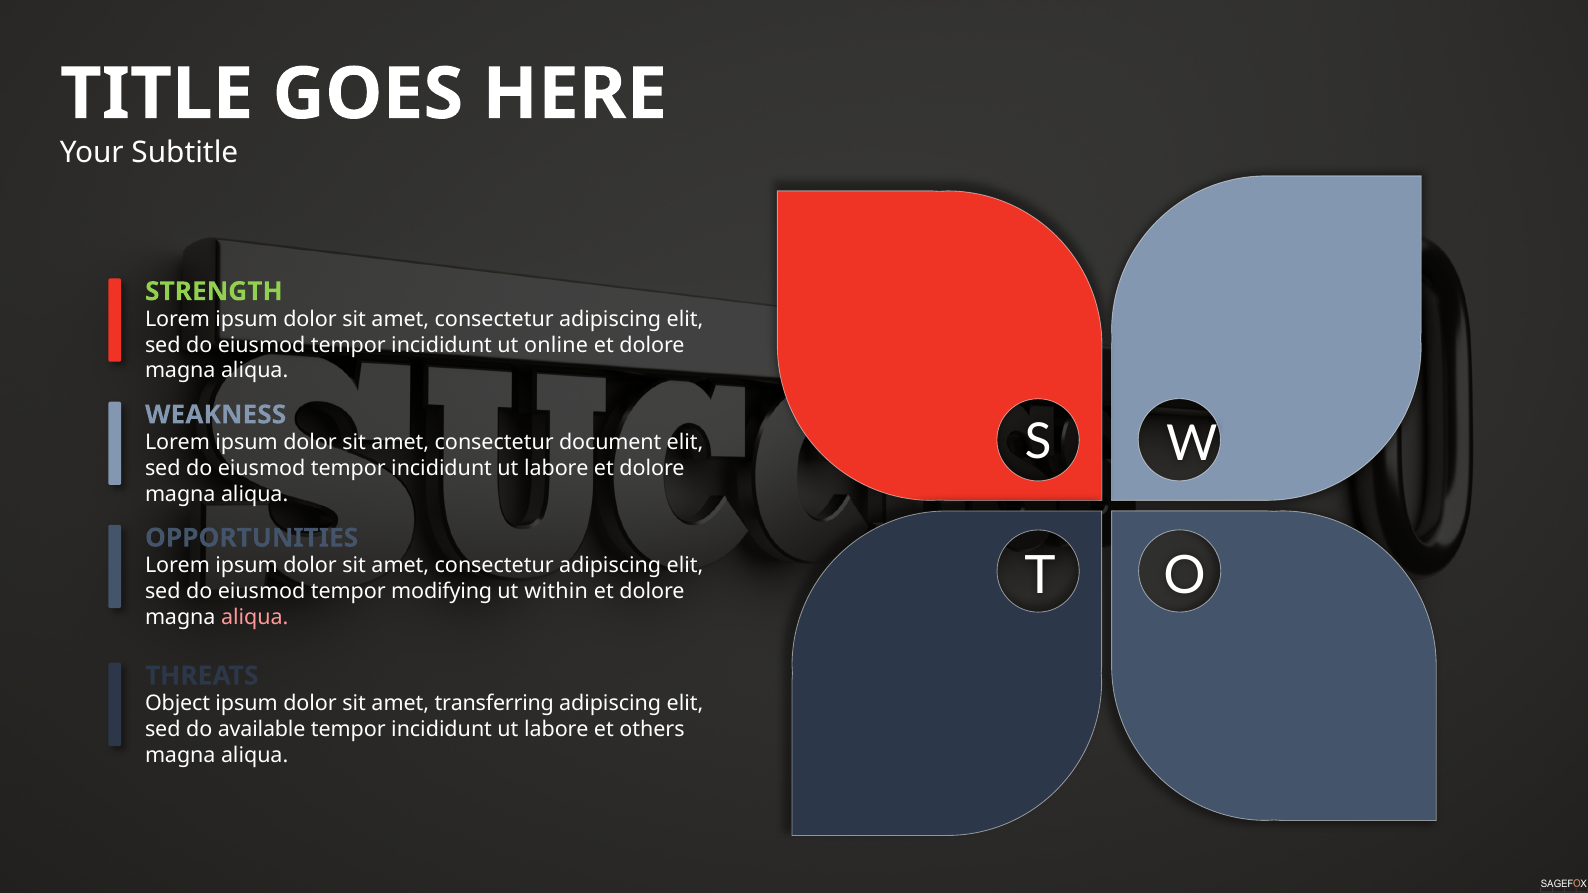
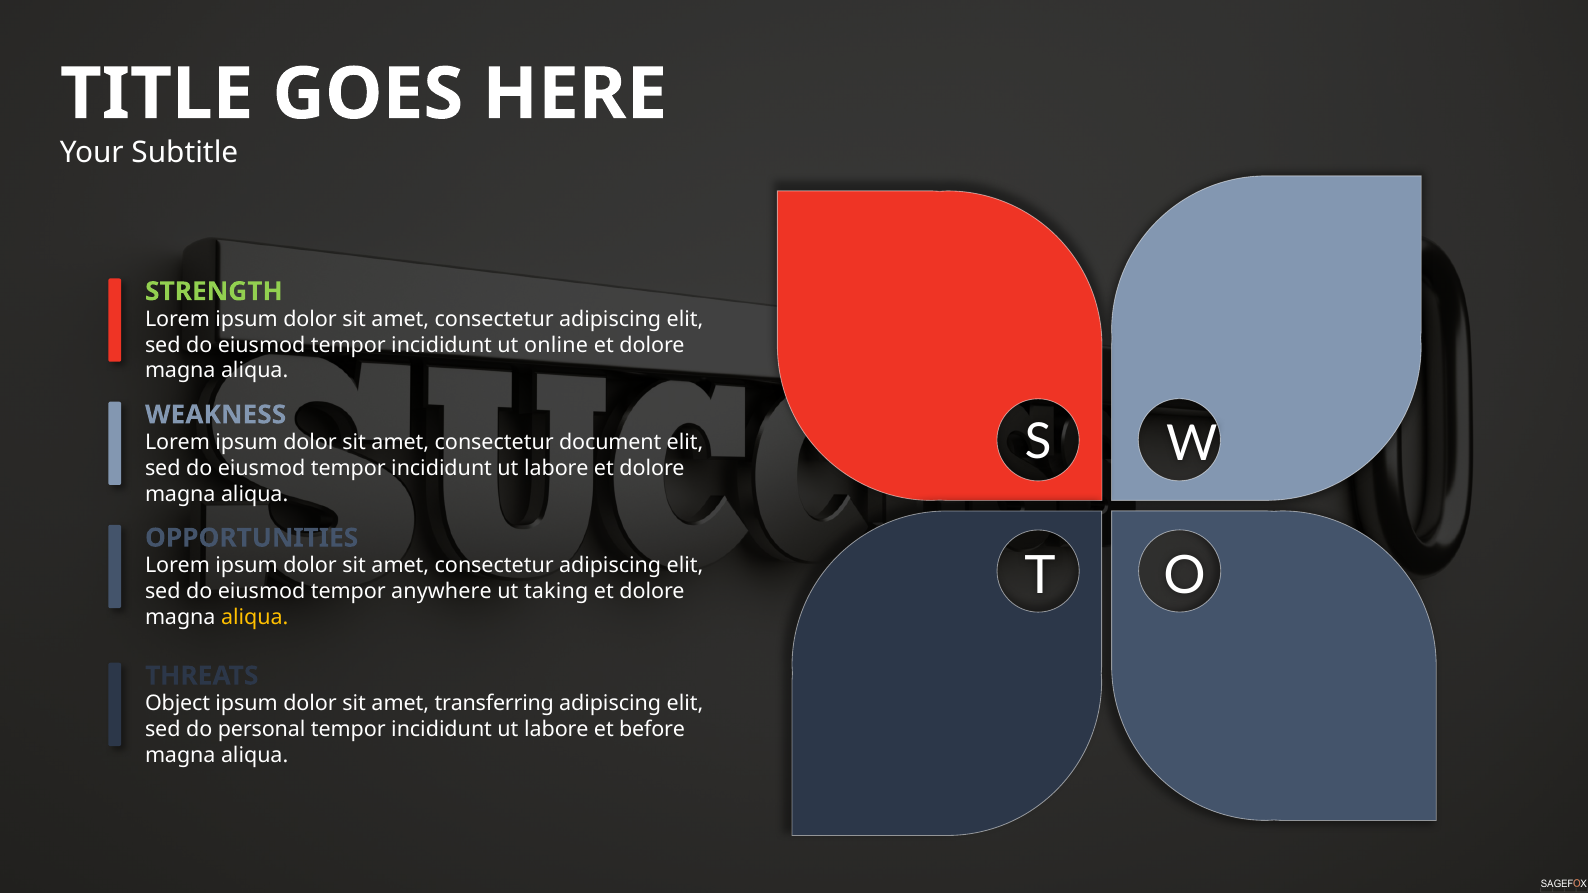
modifying: modifying -> anywhere (442, 592)
within: within -> taking (556, 592)
aliqua colour: pink -> yellow (255, 617)
available: available -> personal (262, 729)
others: others -> before (652, 729)
